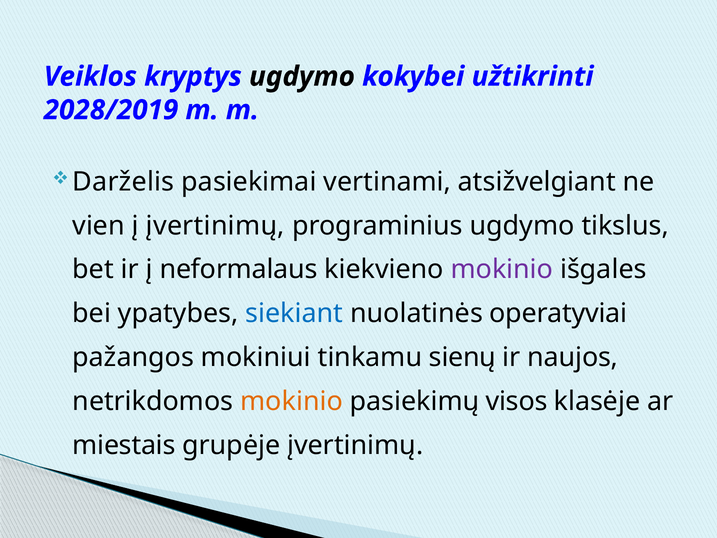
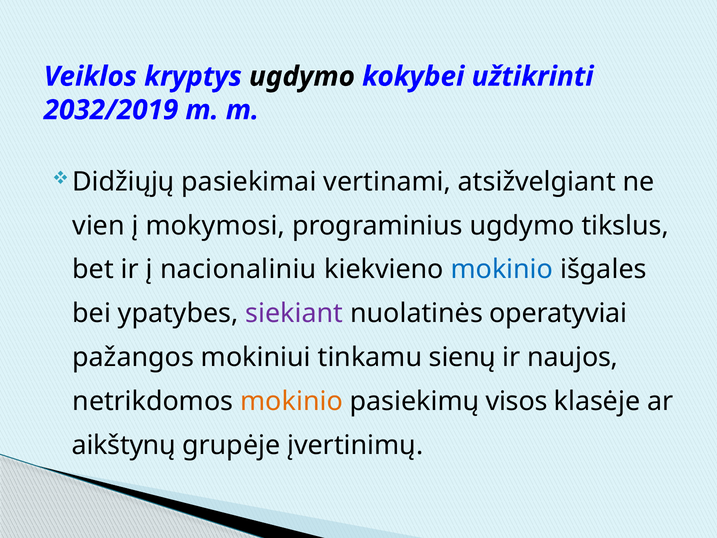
2028/2019: 2028/2019 -> 2032/2019 (111, 110)
Darželis: Darželis -> Didžiųjų (124, 182)
į įvertinimų: įvertinimų -> mokymosi (215, 226)
neformalaus: neformalaus -> nacionaliniu (238, 269)
mokinio colour: purple -> blue (502, 269)
siekiant colour: blue -> purple (294, 313)
miestais: miestais -> aikštynų (124, 445)
